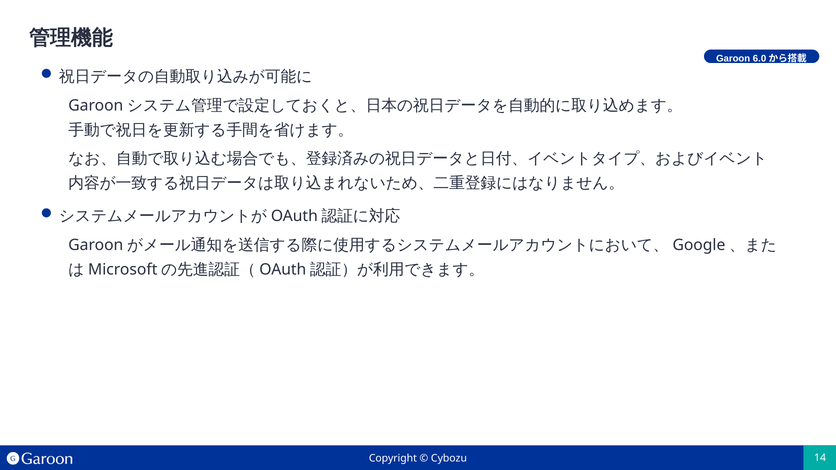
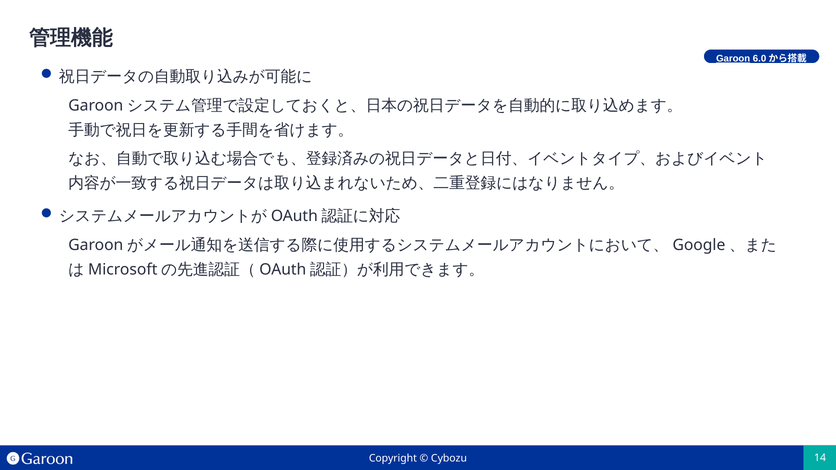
Garoon underline: none -> present (733, 59)
